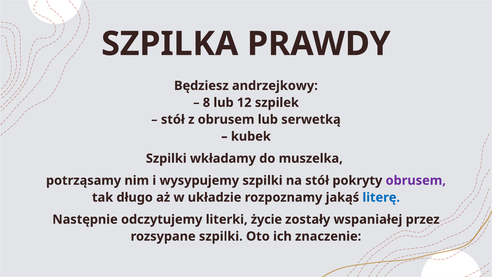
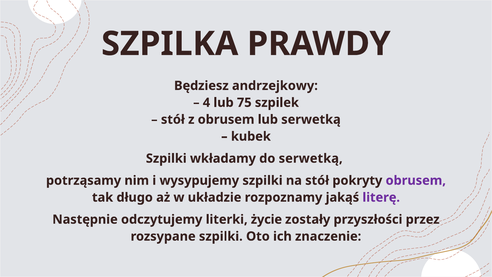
8: 8 -> 4 (206, 103)
12: 12 -> 75 (244, 103)
do muszelka: muszelka -> serwetką (311, 158)
literę colour: blue -> purple (381, 197)
wspaniałej: wspaniałej -> przyszłości (368, 219)
